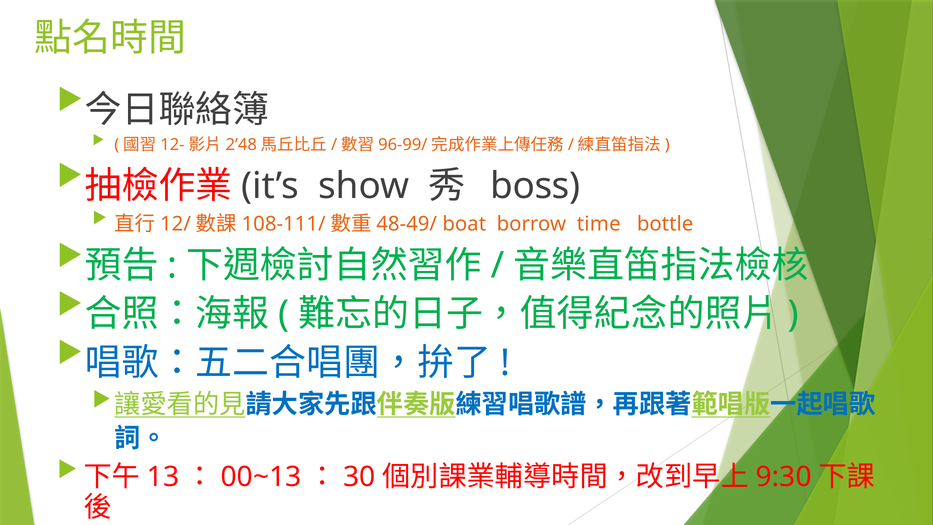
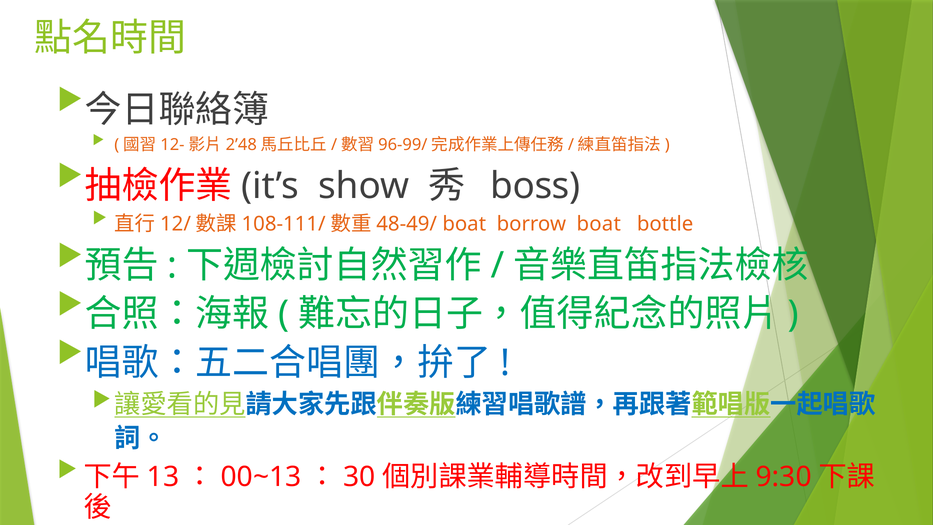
borrow time: time -> boat (599, 224)
